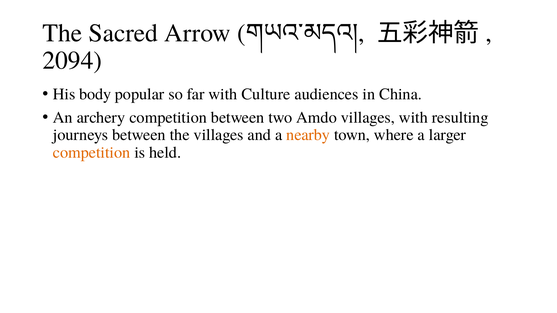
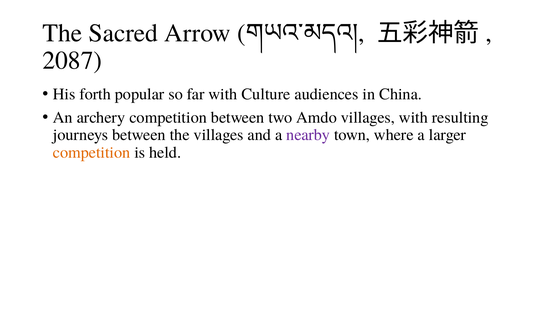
2094: 2094 -> 2087 (72, 61)
body: body -> forth (95, 94)
nearby colour: orange -> purple (308, 135)
